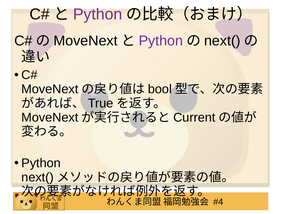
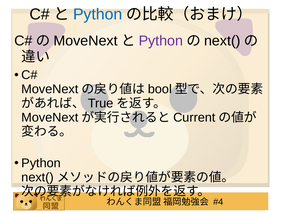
Python colour: purple -> blue (98, 14)
